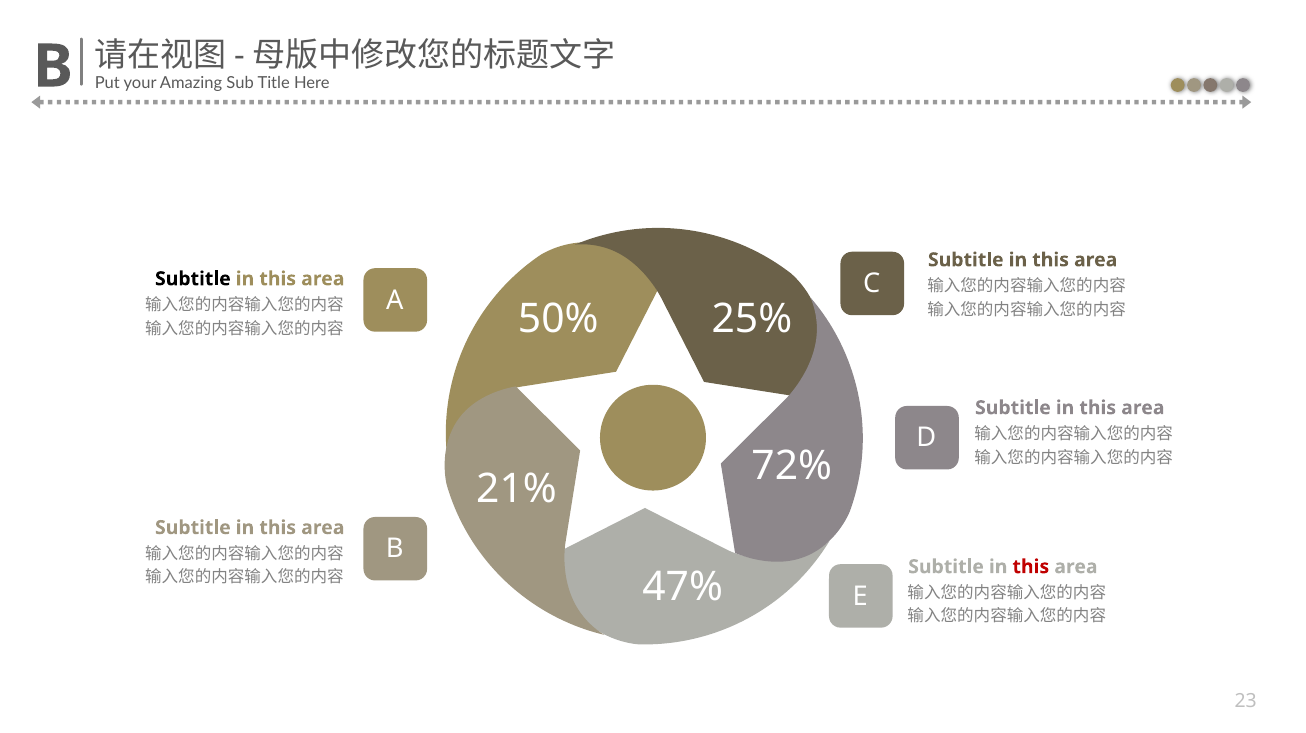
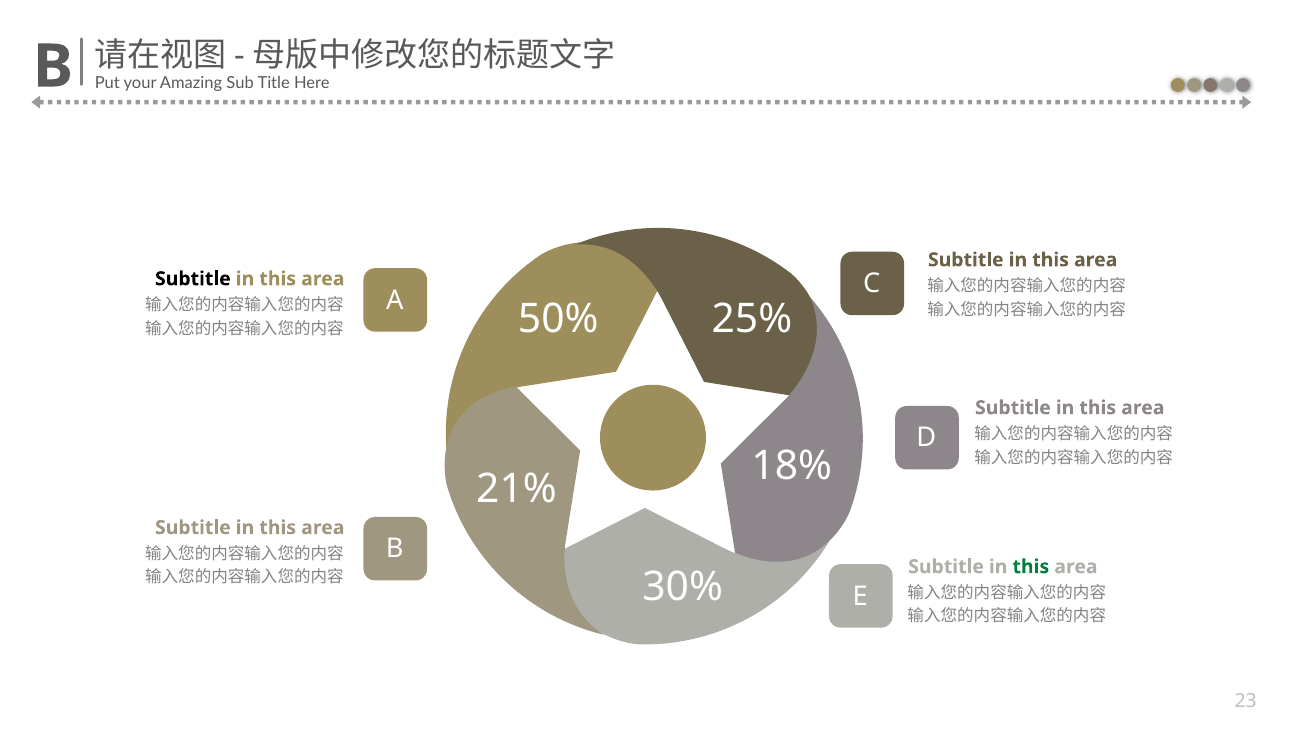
72%: 72% -> 18% (792, 466)
this colour: red -> green (1031, 567)
47%: 47% -> 30% (683, 587)
